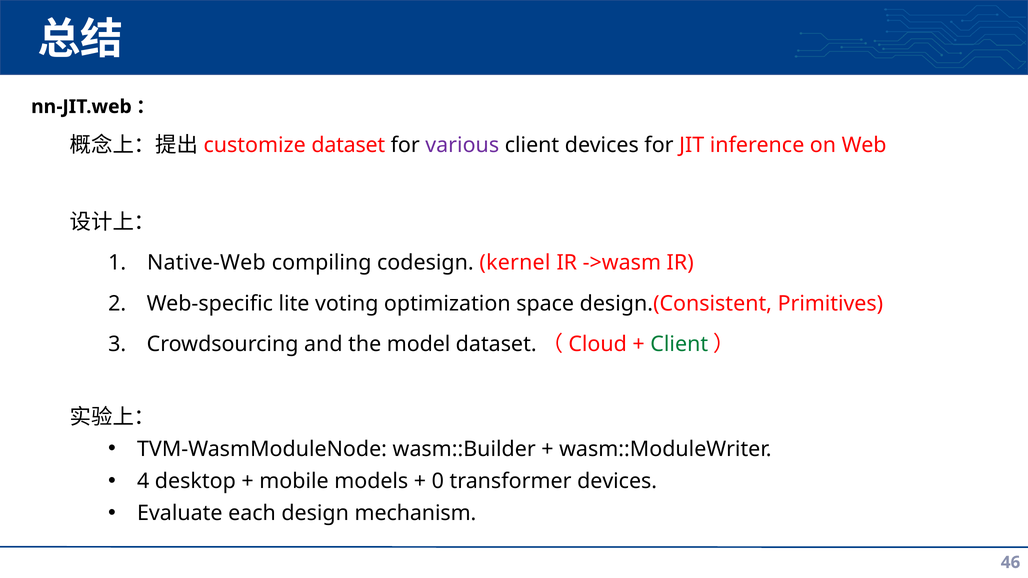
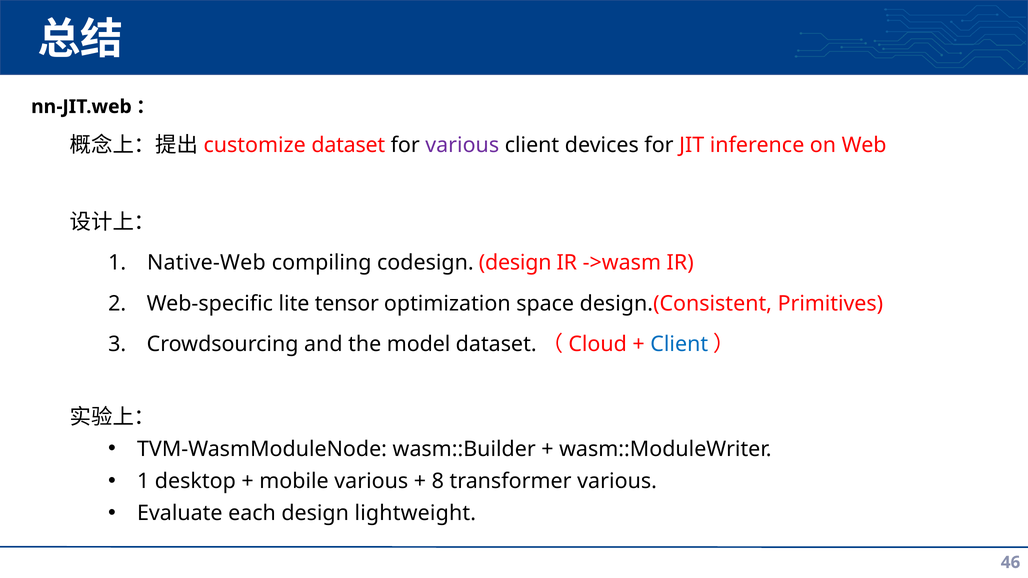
codesign kernel: kernel -> design (515, 263)
voting: voting -> tensor (347, 304)
Client colour: green -> blue (679, 344)
4: 4 -> 1 (143, 481)
mobile models: models -> various (371, 481)
0: 0 -> 8 (438, 481)
transformer devices: devices -> various (617, 481)
mechanism: mechanism -> lightweight (415, 514)
